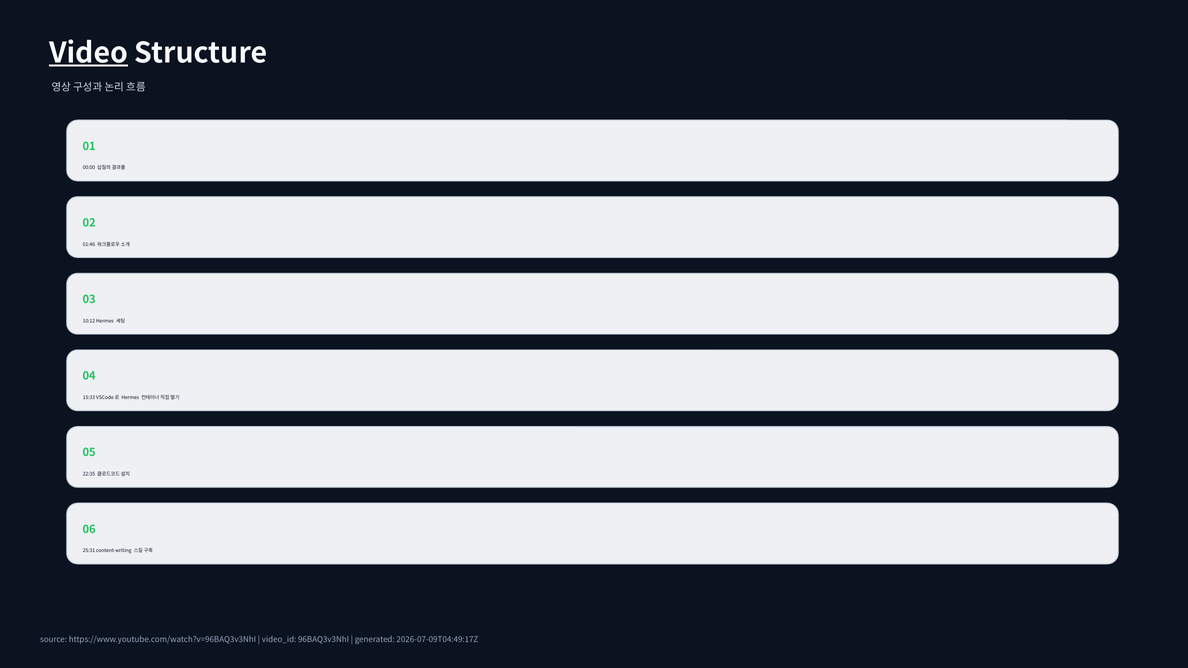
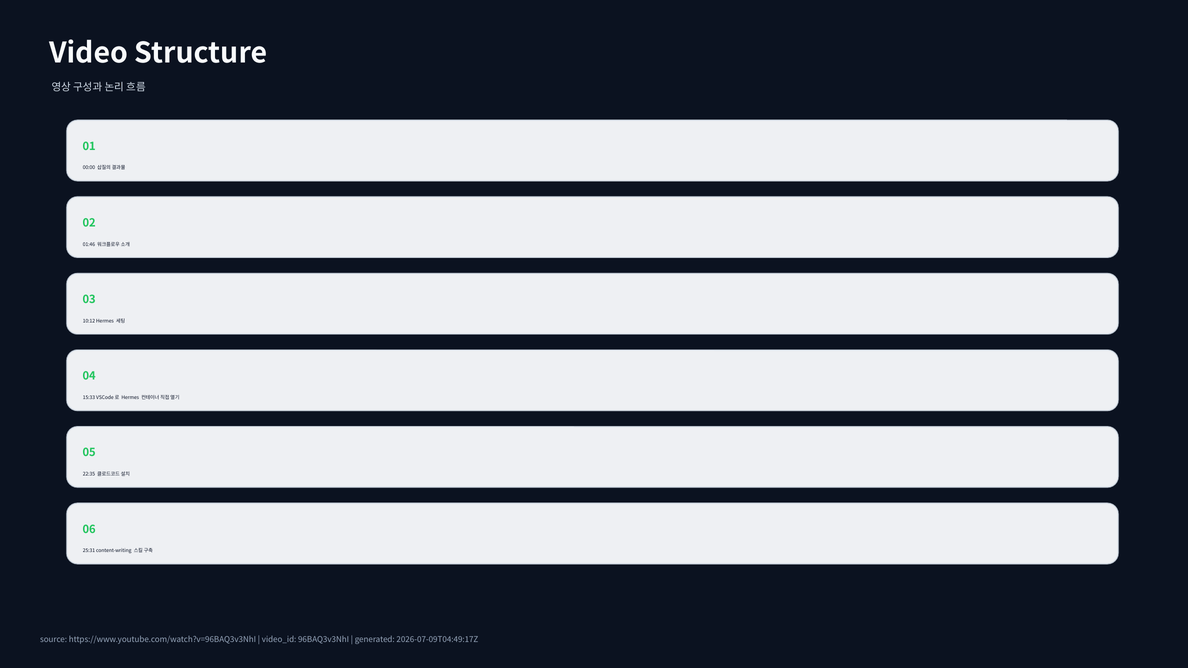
Video underline: present -> none (88, 53)
